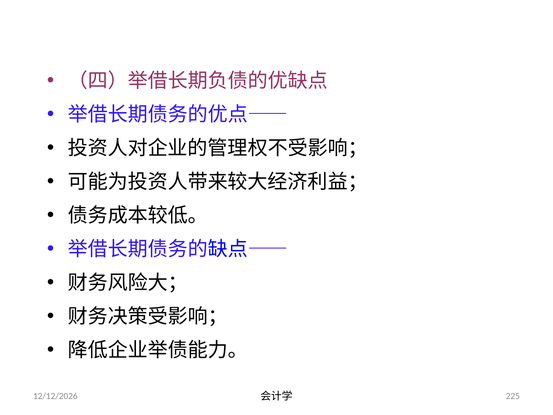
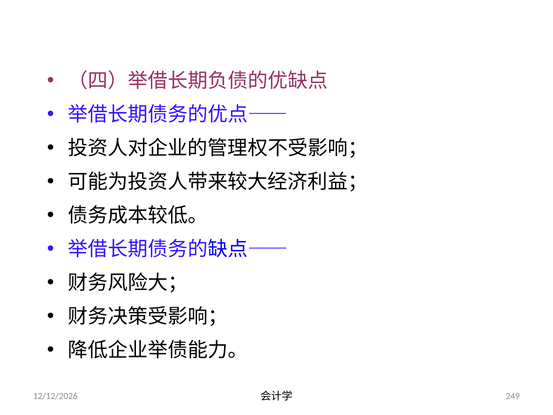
225: 225 -> 249 (513, 396)
